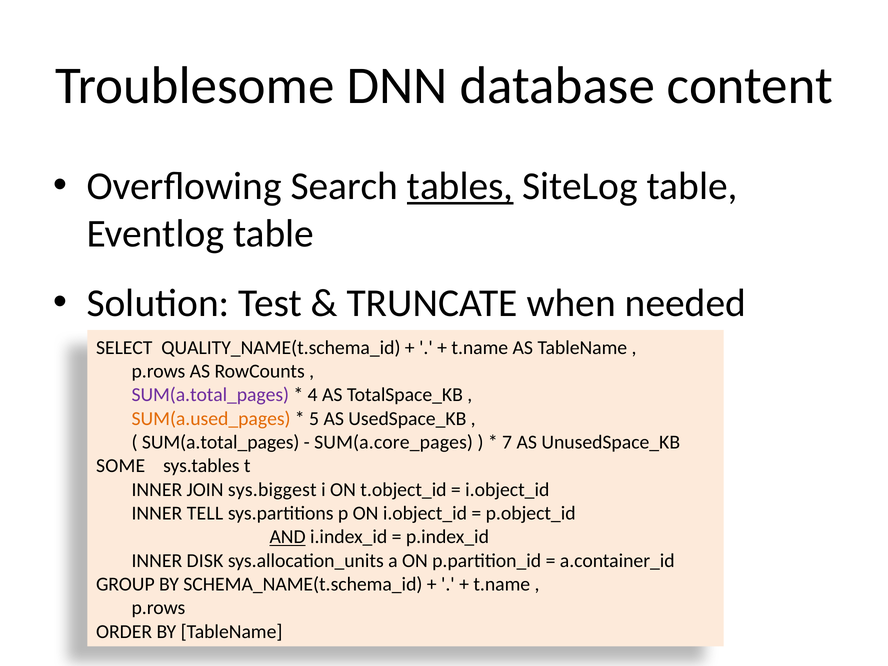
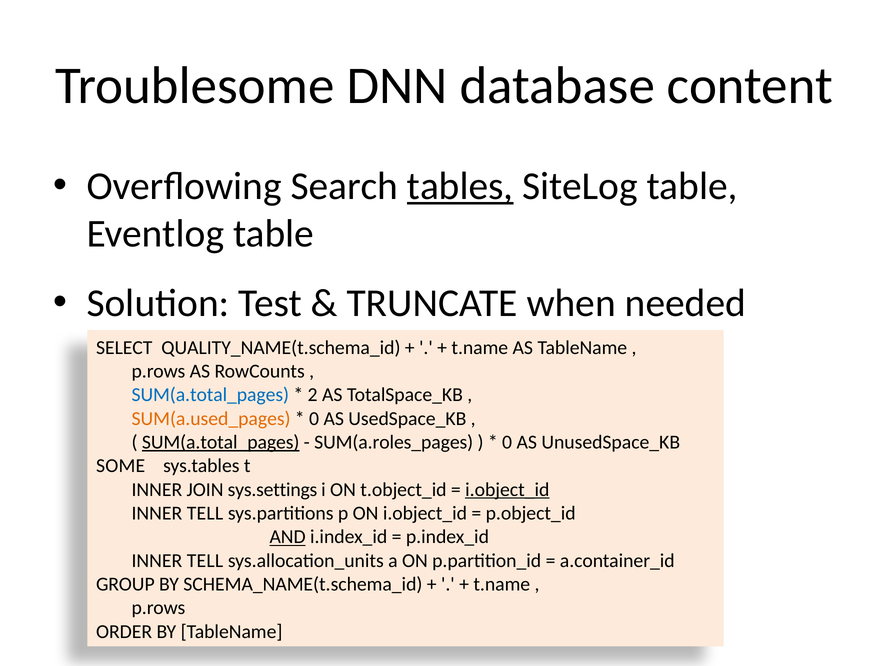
SUM(a.total_pages colour: purple -> blue (210, 395)
4: 4 -> 2 (313, 395)
5: 5 -> 0 (314, 419)
SUM(a.total_pages underline: none -> present (221, 442)
SUM(a.core_pages: SUM(a.core_pages -> SUM(a.roles_pages (394, 442)
7: 7 -> 0 (507, 442)
sys.biggest: sys.biggest -> sys.settings (272, 490)
i.object_id underline: none -> present (507, 490)
DISK: DISK -> TELL (205, 561)
